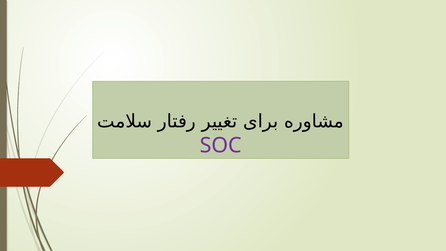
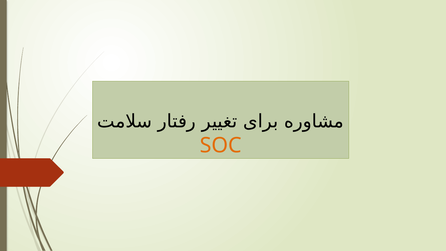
SOC colour: purple -> orange (221, 145)
